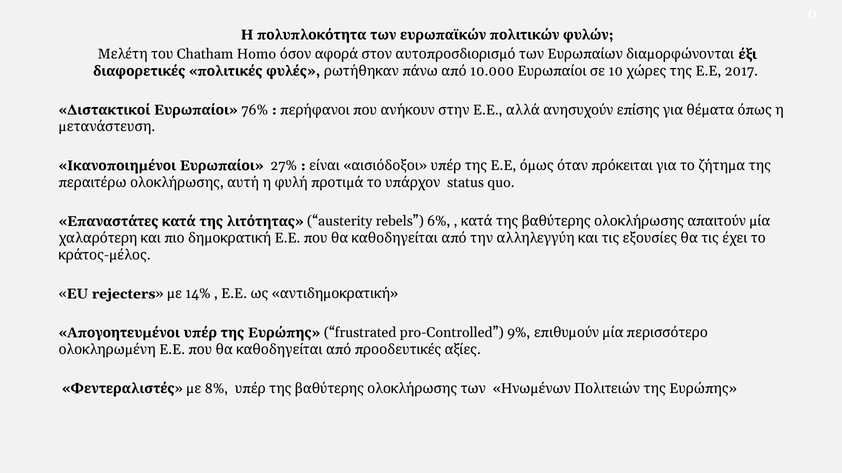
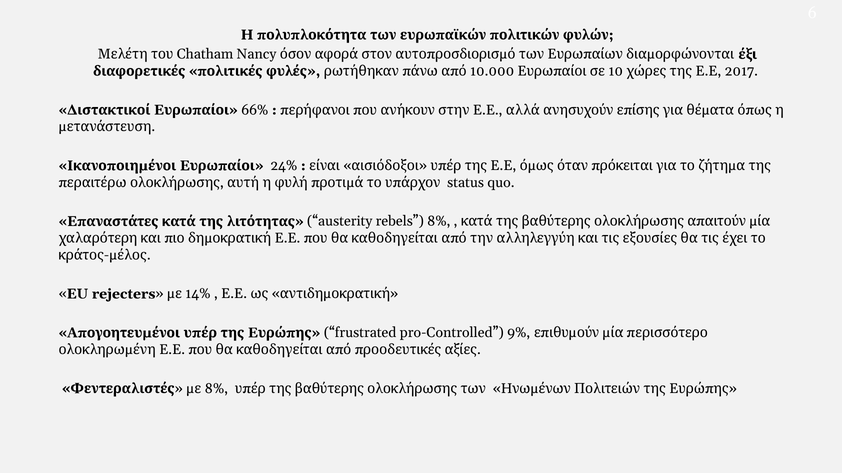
Homo: Homo -> Nancy (256, 54)
76%: 76% -> 66% (255, 110)
27%: 27% -> 24% (284, 166)
rebels 6%: 6% -> 8% (439, 222)
